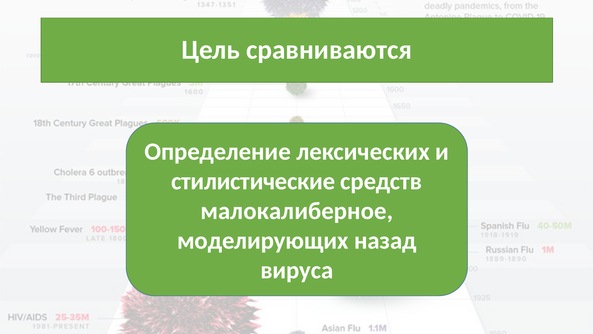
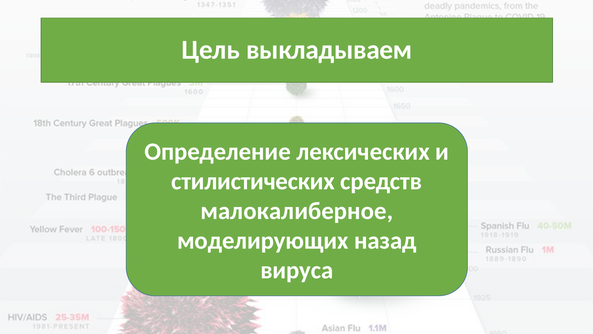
сравниваются: сравниваются -> выкладываем (329, 50)
стилистические: стилистические -> стилистических (253, 181)
